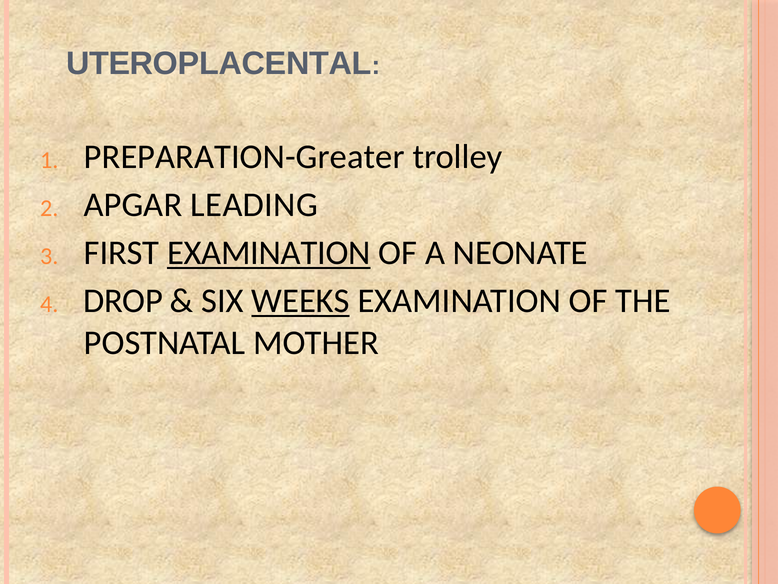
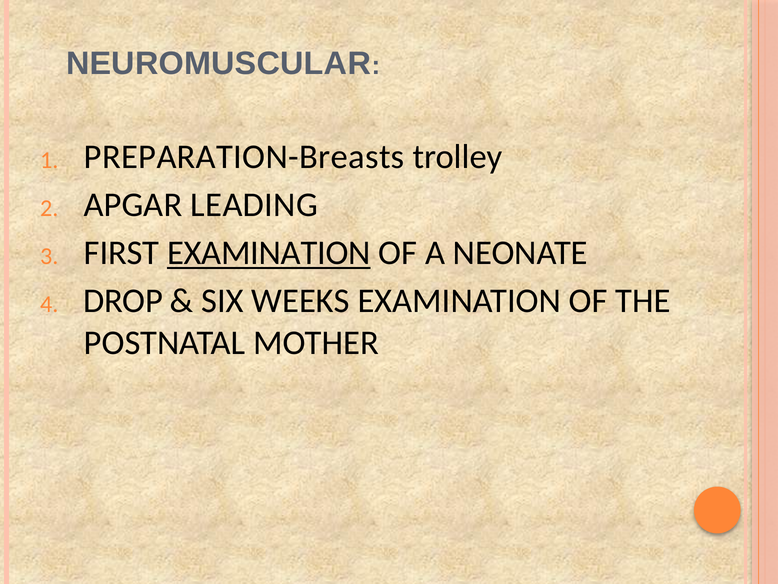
UTEROPLACENTAL: UTEROPLACENTAL -> NEUROMUSCULAR (218, 63)
PREPARATION-Greater: PREPARATION-Greater -> PREPARATION-Breasts (244, 157)
WEEKS underline: present -> none (301, 301)
